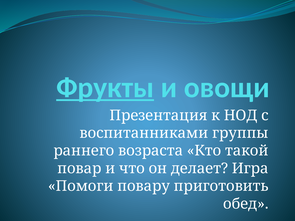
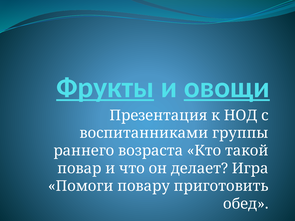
овощи underline: none -> present (227, 88)
